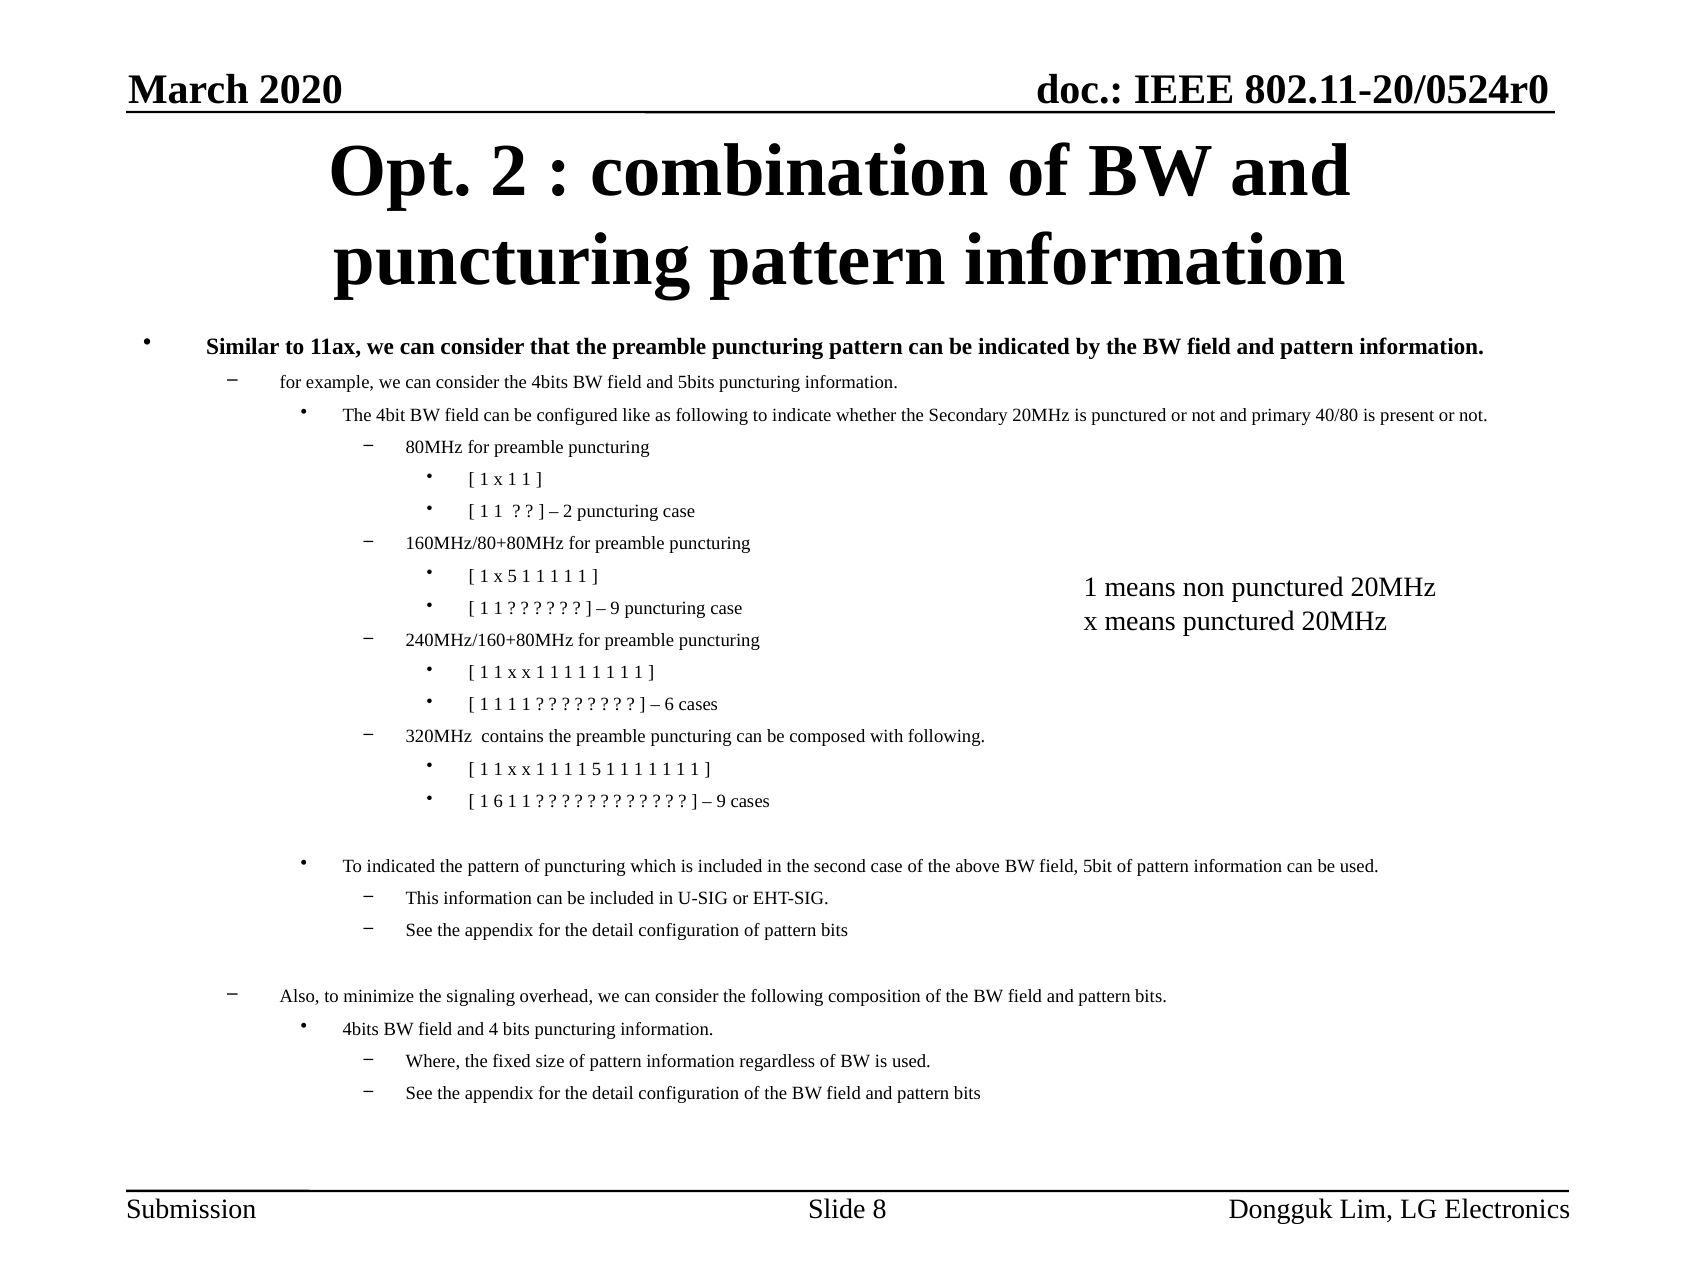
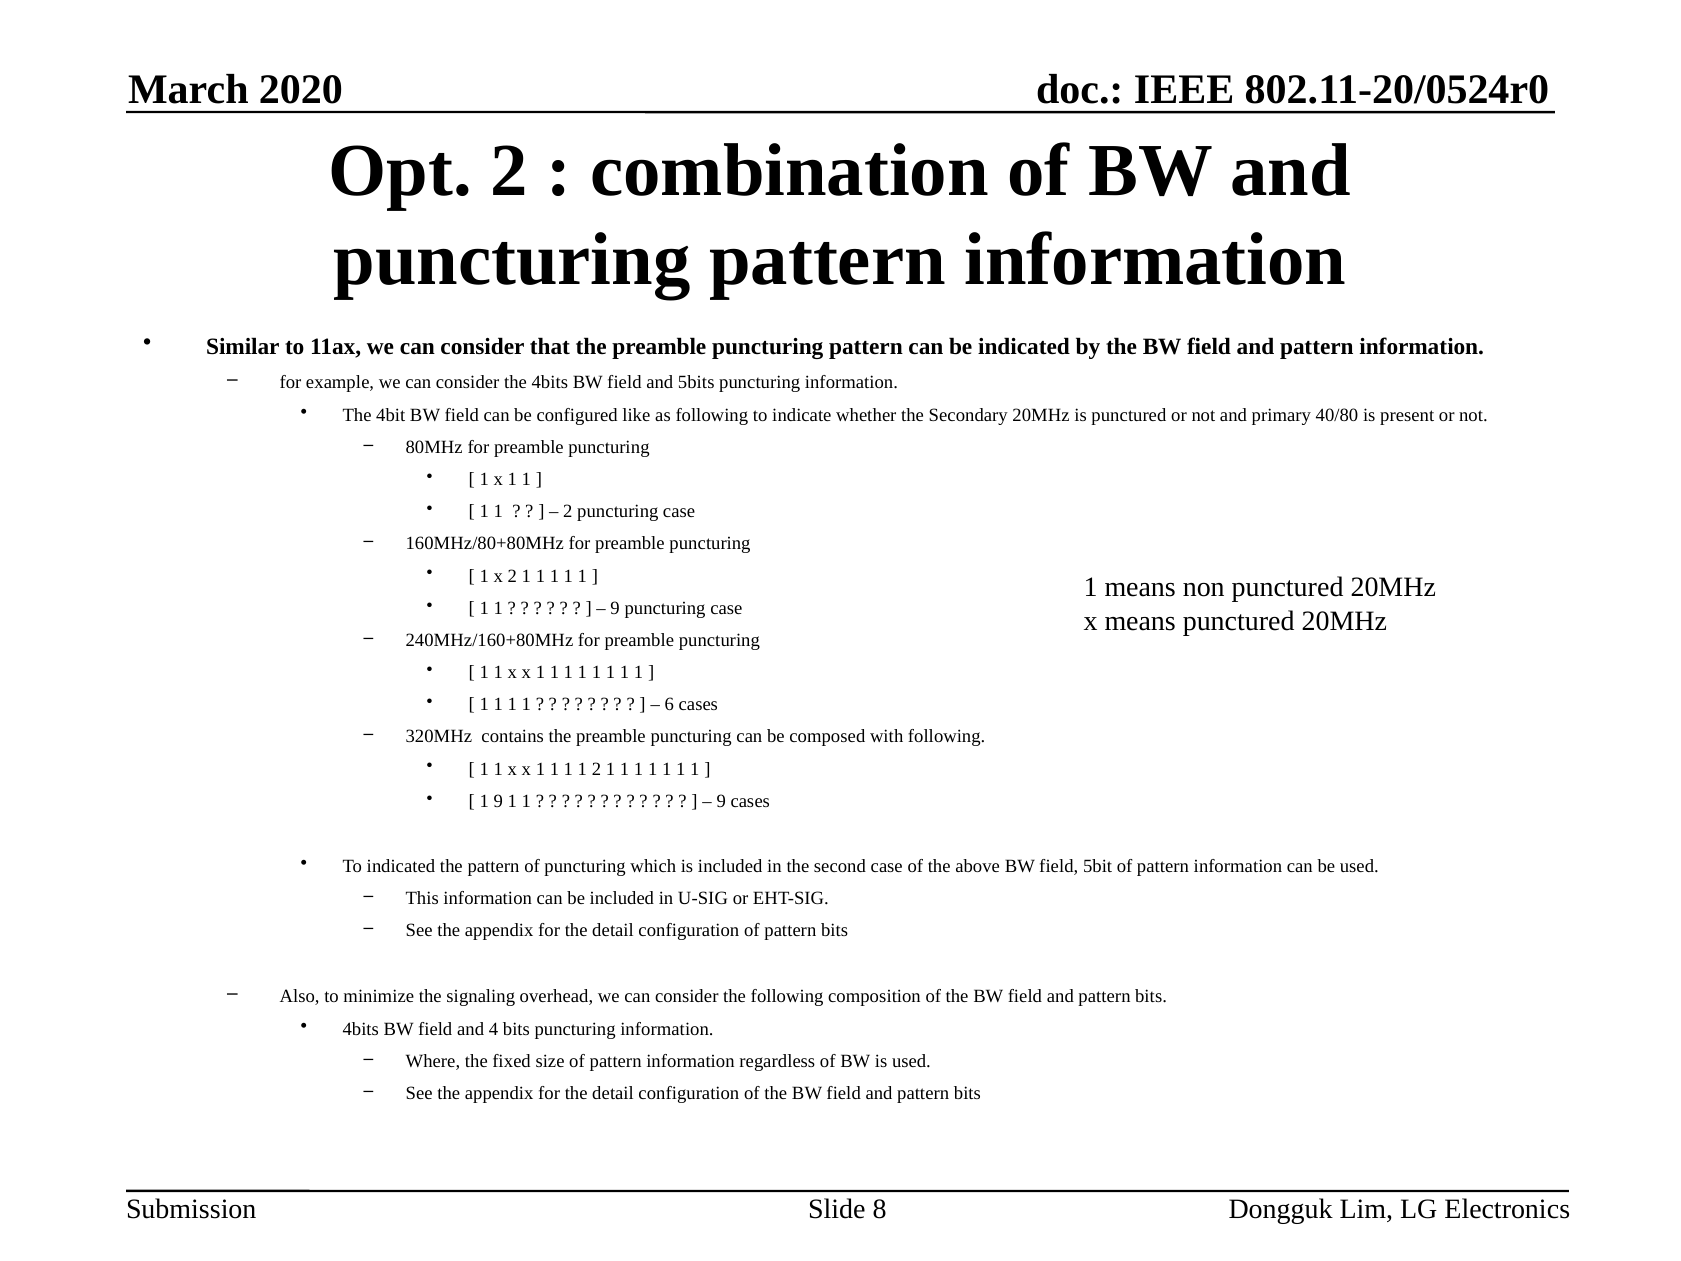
x 5: 5 -> 2 (512, 576)
1 5: 5 -> 2 (597, 769)
1 6: 6 -> 9 (498, 801)
